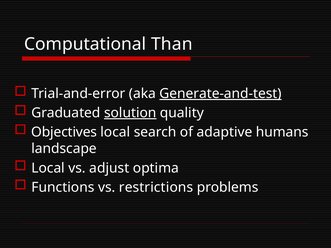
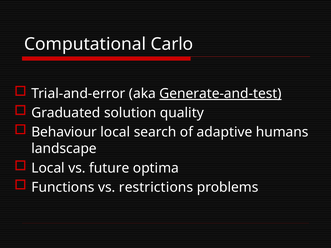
Than: Than -> Carlo (172, 44)
solution underline: present -> none (130, 113)
Objectives: Objectives -> Behaviour (64, 132)
adjust: adjust -> future (109, 168)
